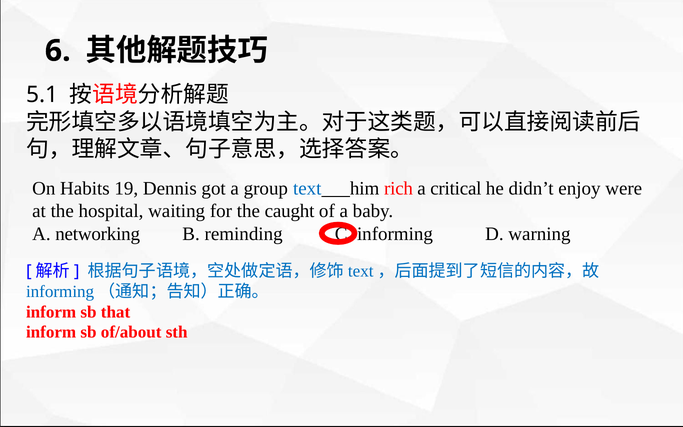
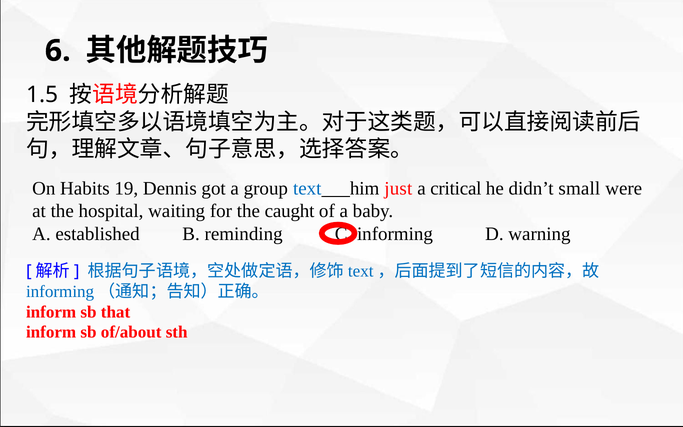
5.1: 5.1 -> 1.5 (42, 95)
rich: rich -> just (398, 188)
enjoy: enjoy -> small (579, 188)
networking: networking -> established (98, 234)
